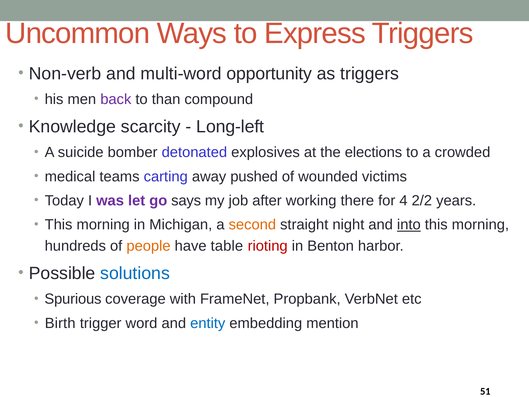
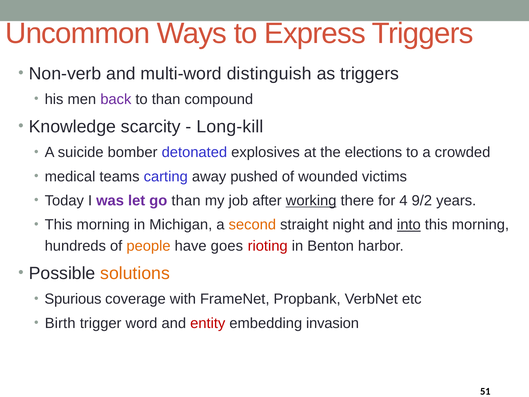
opportunity: opportunity -> distinguish (269, 74)
Long-left: Long-left -> Long-kill (230, 127)
go says: says -> than (186, 201)
working underline: none -> present (311, 201)
2/2: 2/2 -> 9/2 (422, 201)
table: table -> goes (227, 246)
solutions colour: blue -> orange (135, 273)
entity colour: blue -> red (208, 323)
mention: mention -> invasion (332, 323)
